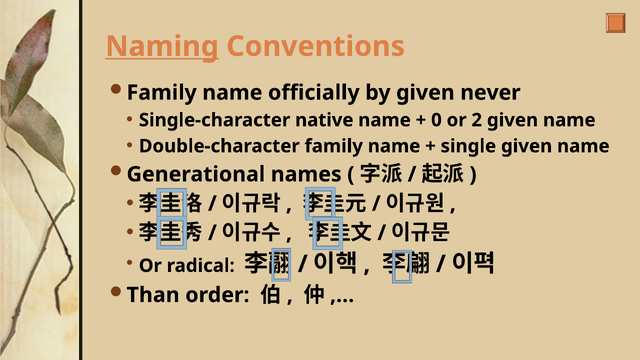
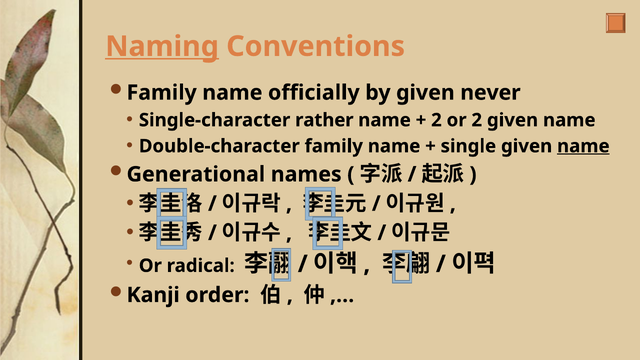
native: native -> rather (324, 120)
0: 0 -> 2 (436, 120)
name underline: none -> present (583, 146)
Than: Than -> Kanji (153, 295)
